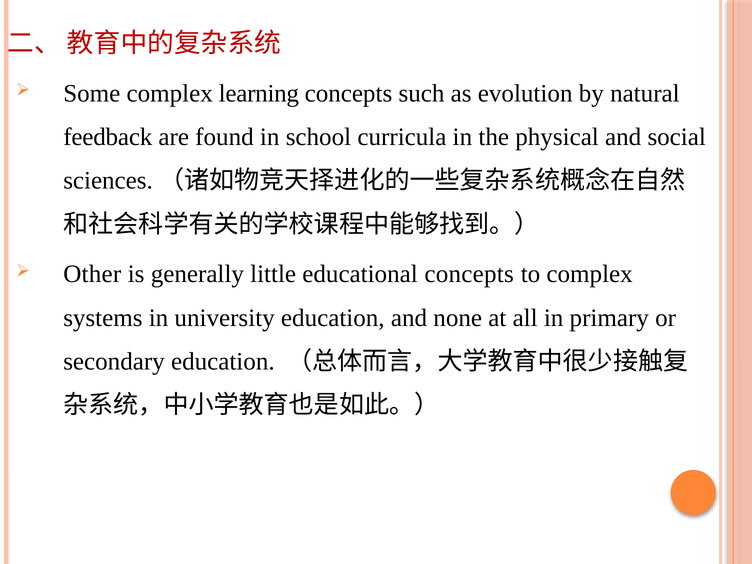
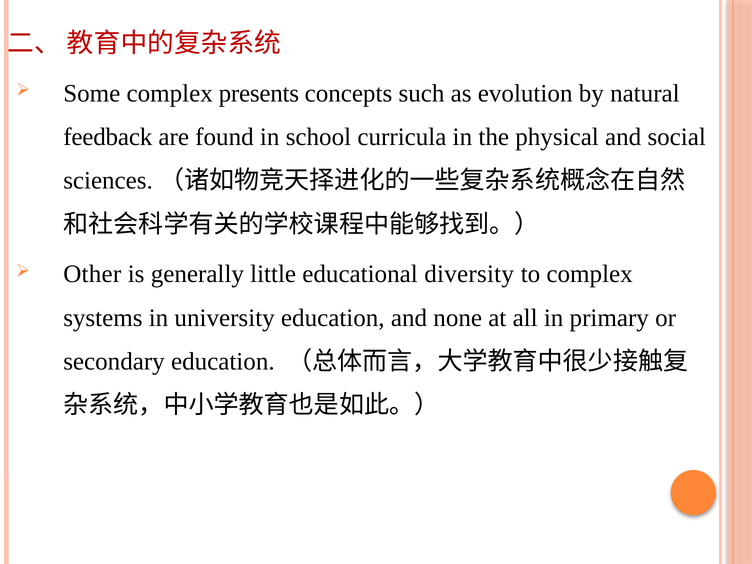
learning: learning -> presents (259, 93)
educational concepts: concepts -> diversity (469, 274)
